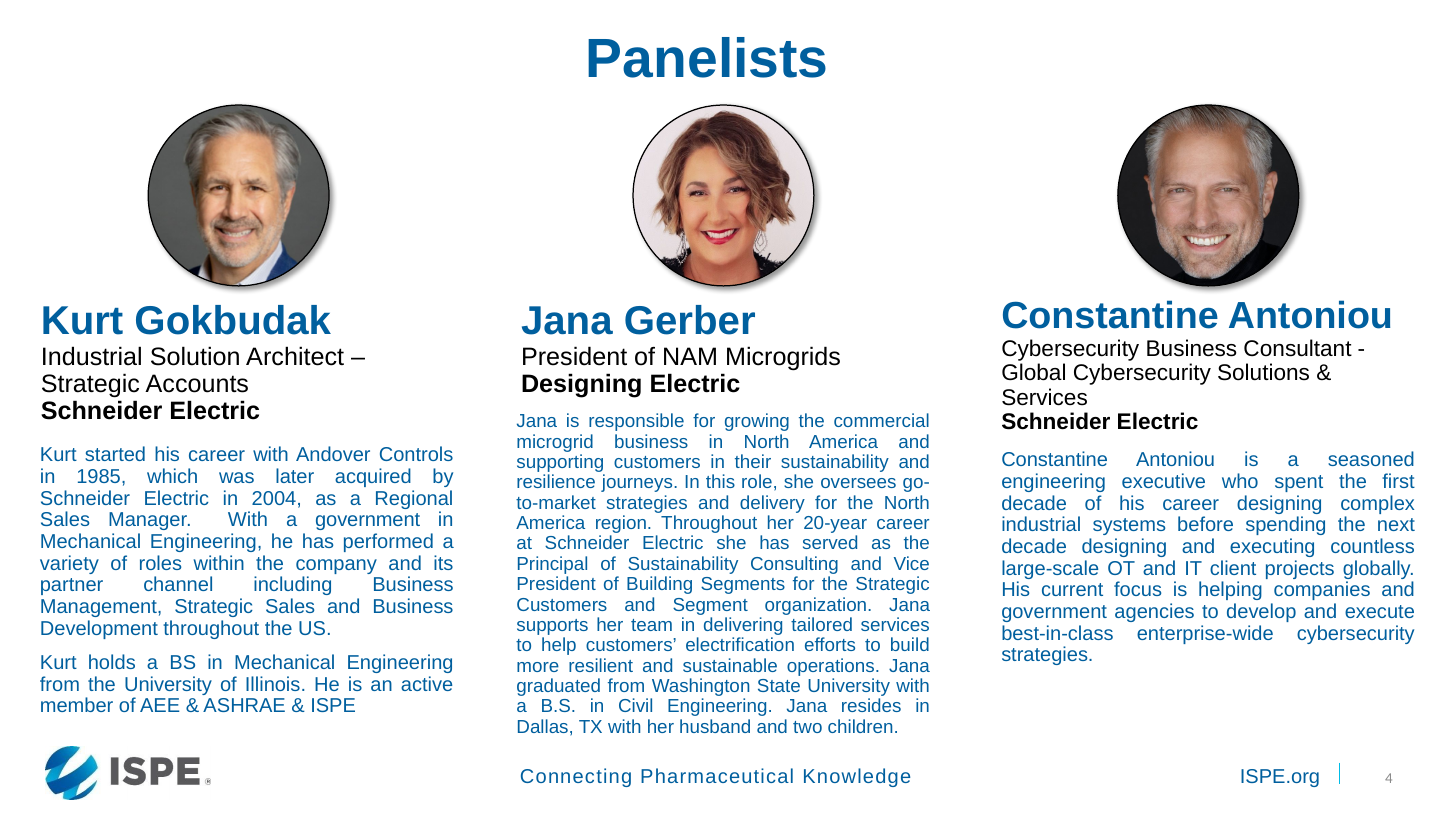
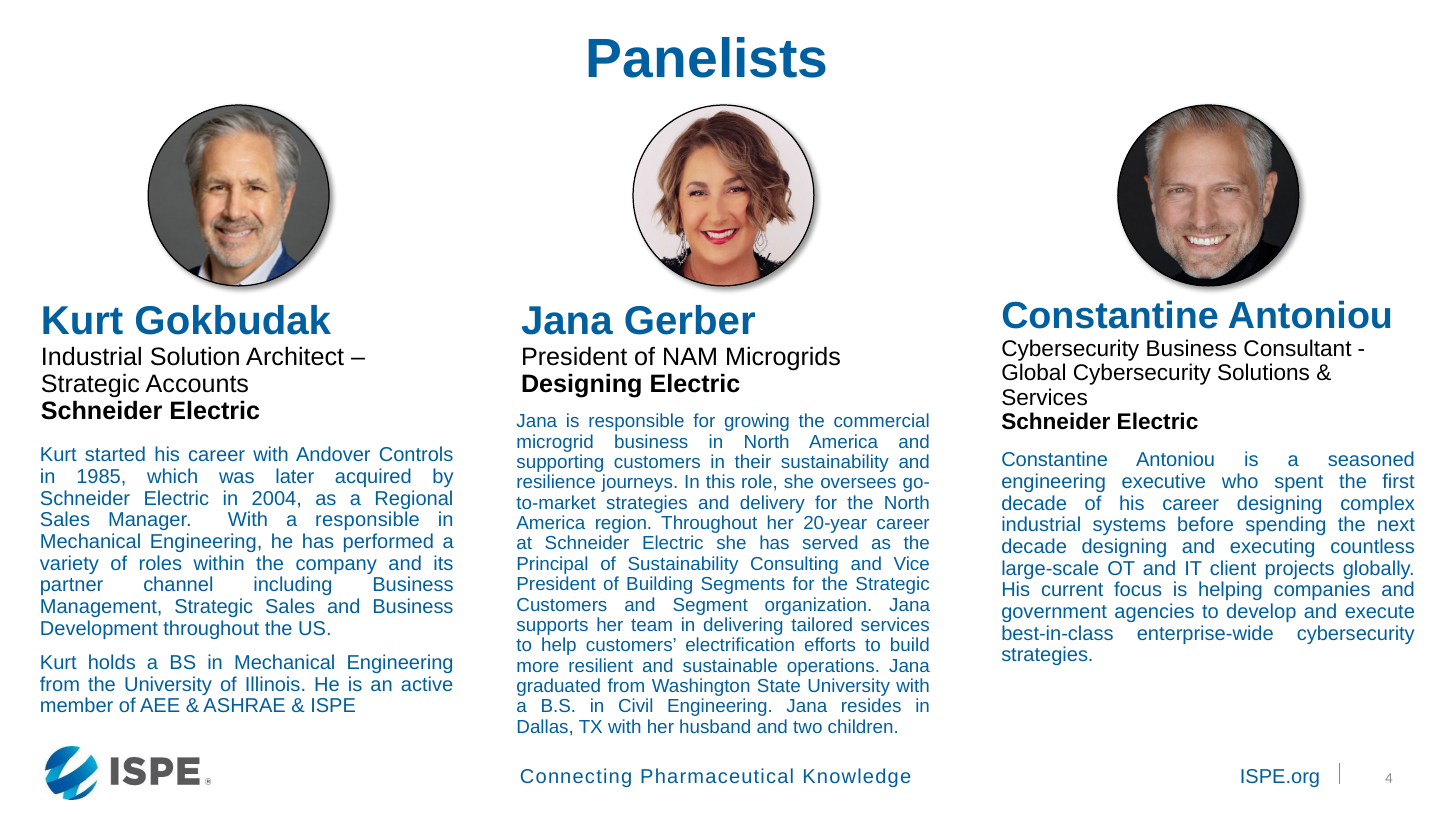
a government: government -> responsible (368, 520)
